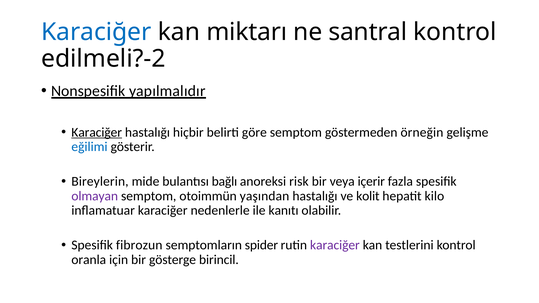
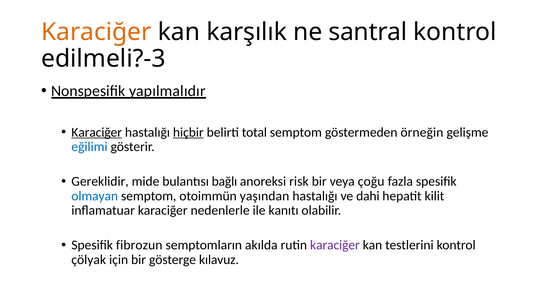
Karaciğer colour: blue -> orange (96, 32)
miktarı: miktarı -> karşılık (247, 32)
edilmeli?-2: edilmeli?-2 -> edilmeli?-3 (103, 59)
hiçbir underline: none -> present (188, 132)
göre: göre -> total (254, 132)
Bireylerin: Bireylerin -> Gereklidir (100, 182)
içerir: içerir -> çoğu (371, 182)
olmayan colour: purple -> blue (95, 196)
kolit: kolit -> dahi (368, 196)
kilo: kilo -> kilit (434, 196)
spider: spider -> akılda (261, 245)
oranla: oranla -> çölyak (89, 260)
birincil: birincil -> kılavuz (219, 260)
